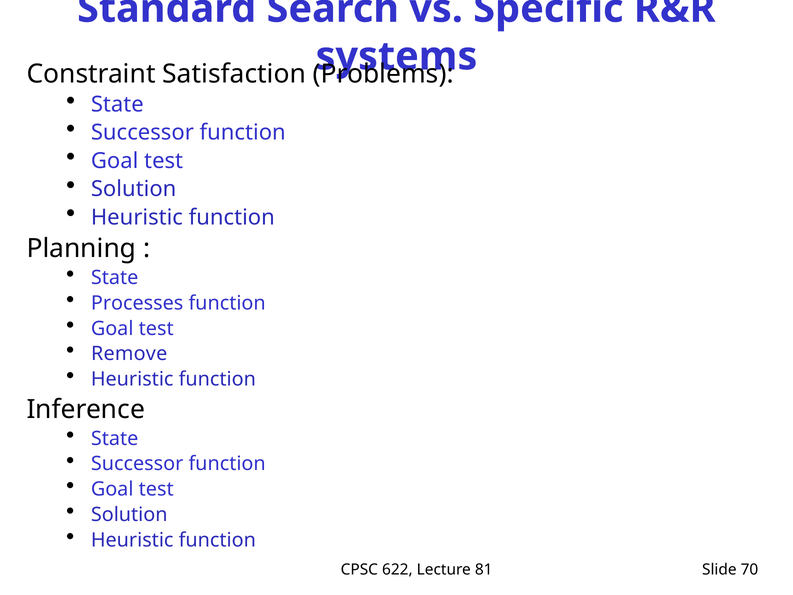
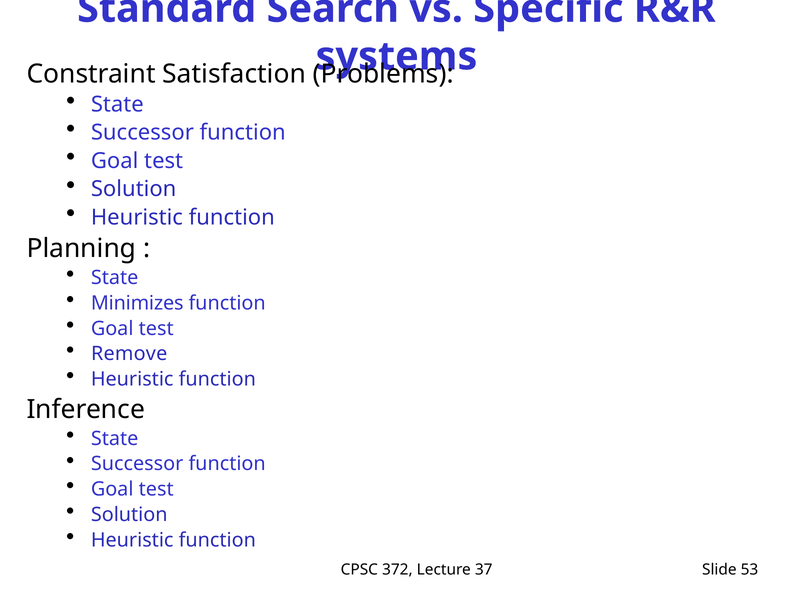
Processes: Processes -> Minimizes (137, 303)
622: 622 -> 372 (397, 569)
81: 81 -> 37 (484, 569)
70: 70 -> 53 (749, 569)
